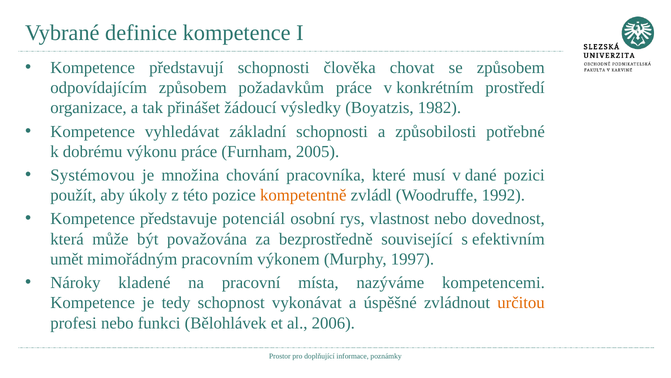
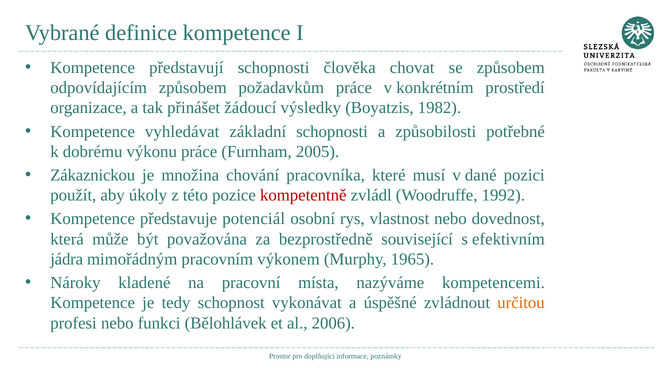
Systémovou: Systémovou -> Zákaznickou (93, 175)
kompetentně colour: orange -> red (303, 195)
umět: umět -> jádra (67, 259)
1997: 1997 -> 1965 (412, 259)
